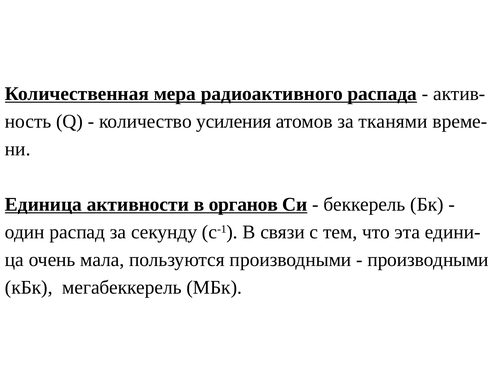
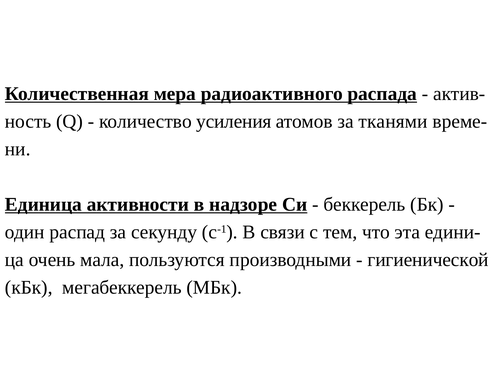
органов: органов -> надзоре (243, 205)
производными: производными -> гигиенической (428, 260)
